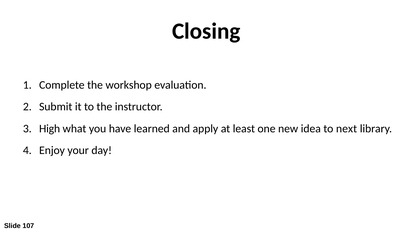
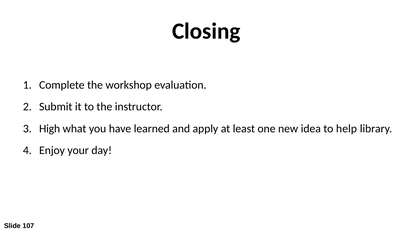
next: next -> help (347, 129)
